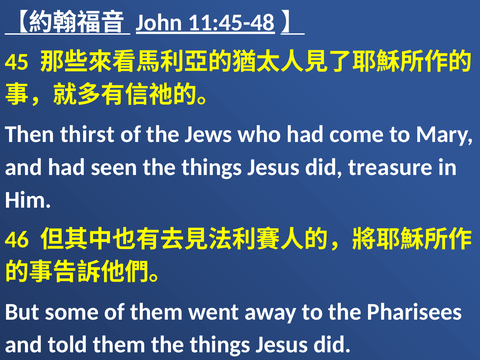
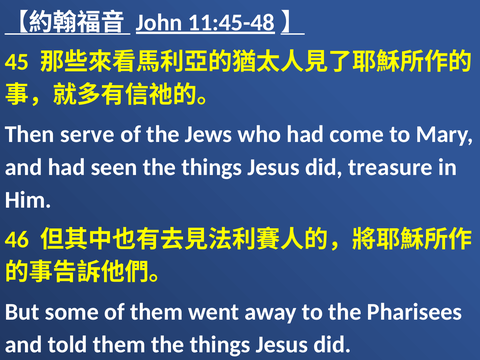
thirst: thirst -> serve (87, 134)
